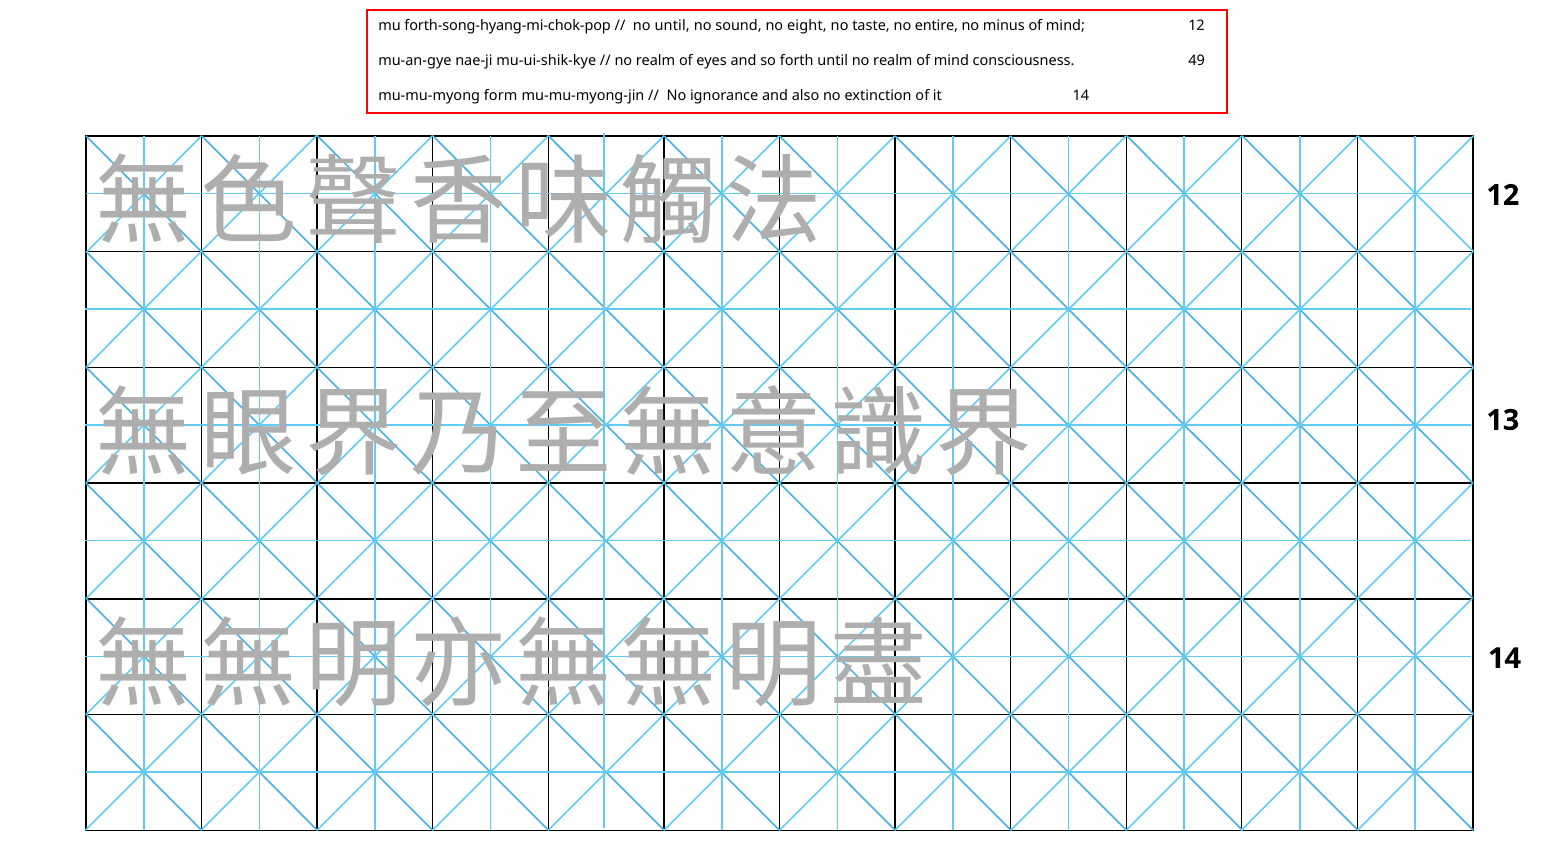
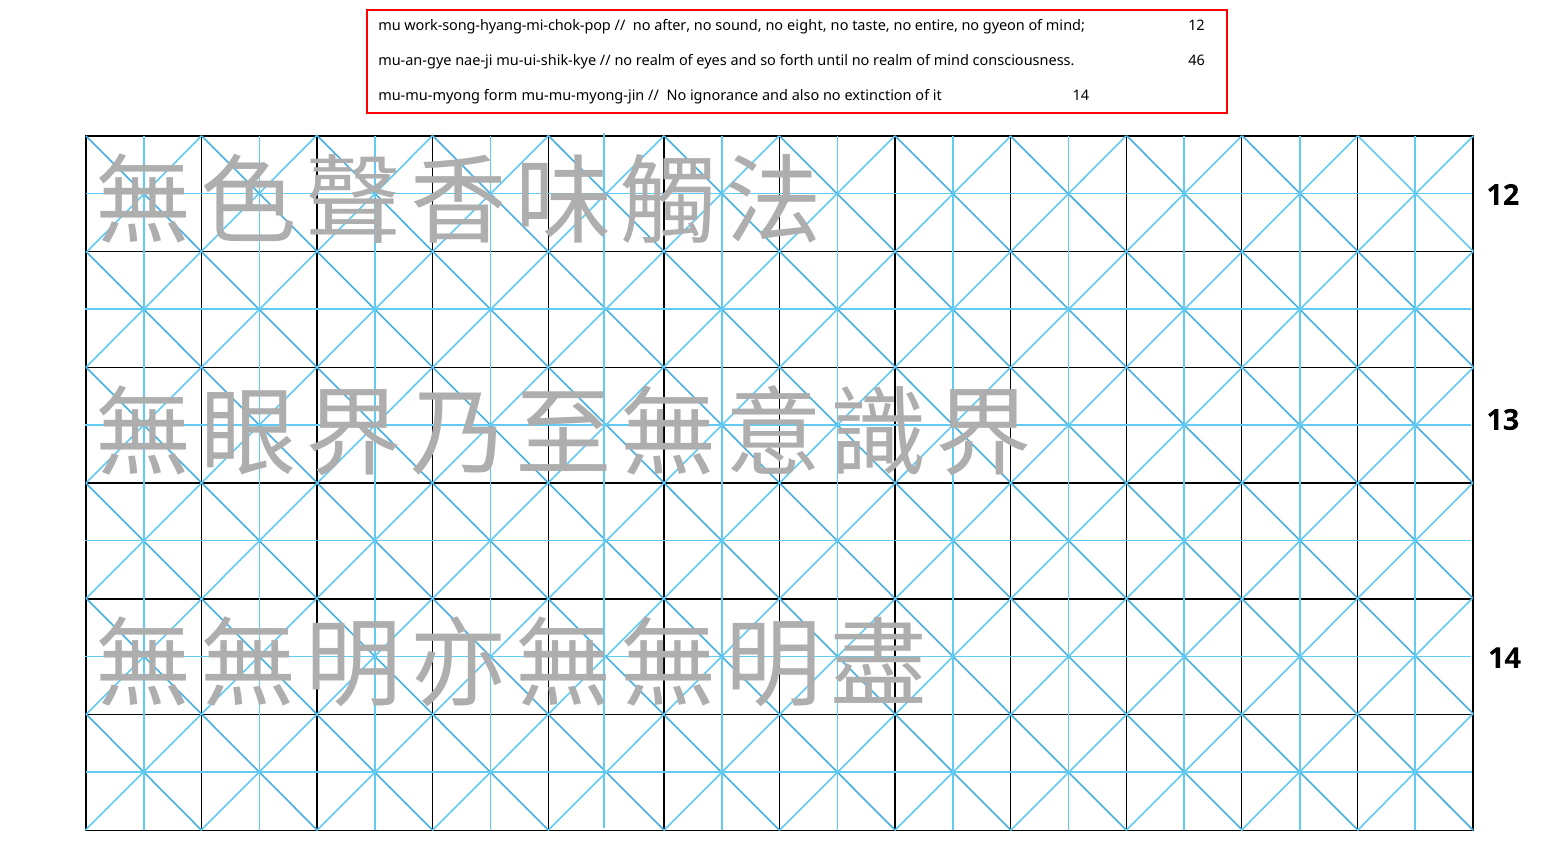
forth-song-hyang-mi-chok-pop: forth-song-hyang-mi-chok-pop -> work-song-hyang-mi-chok-pop (508, 26)
no until: until -> after (672, 26)
minus: minus -> gyeon (1004, 26)
49: 49 -> 46 (1197, 61)
